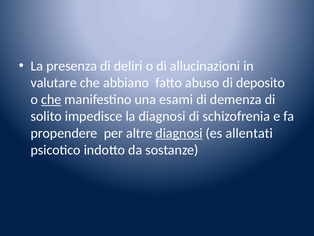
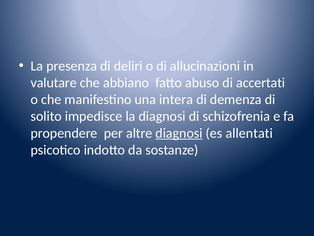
deposito: deposito -> accertati (261, 83)
che underline: present -> none (51, 99)
esami: esami -> intera (176, 99)
